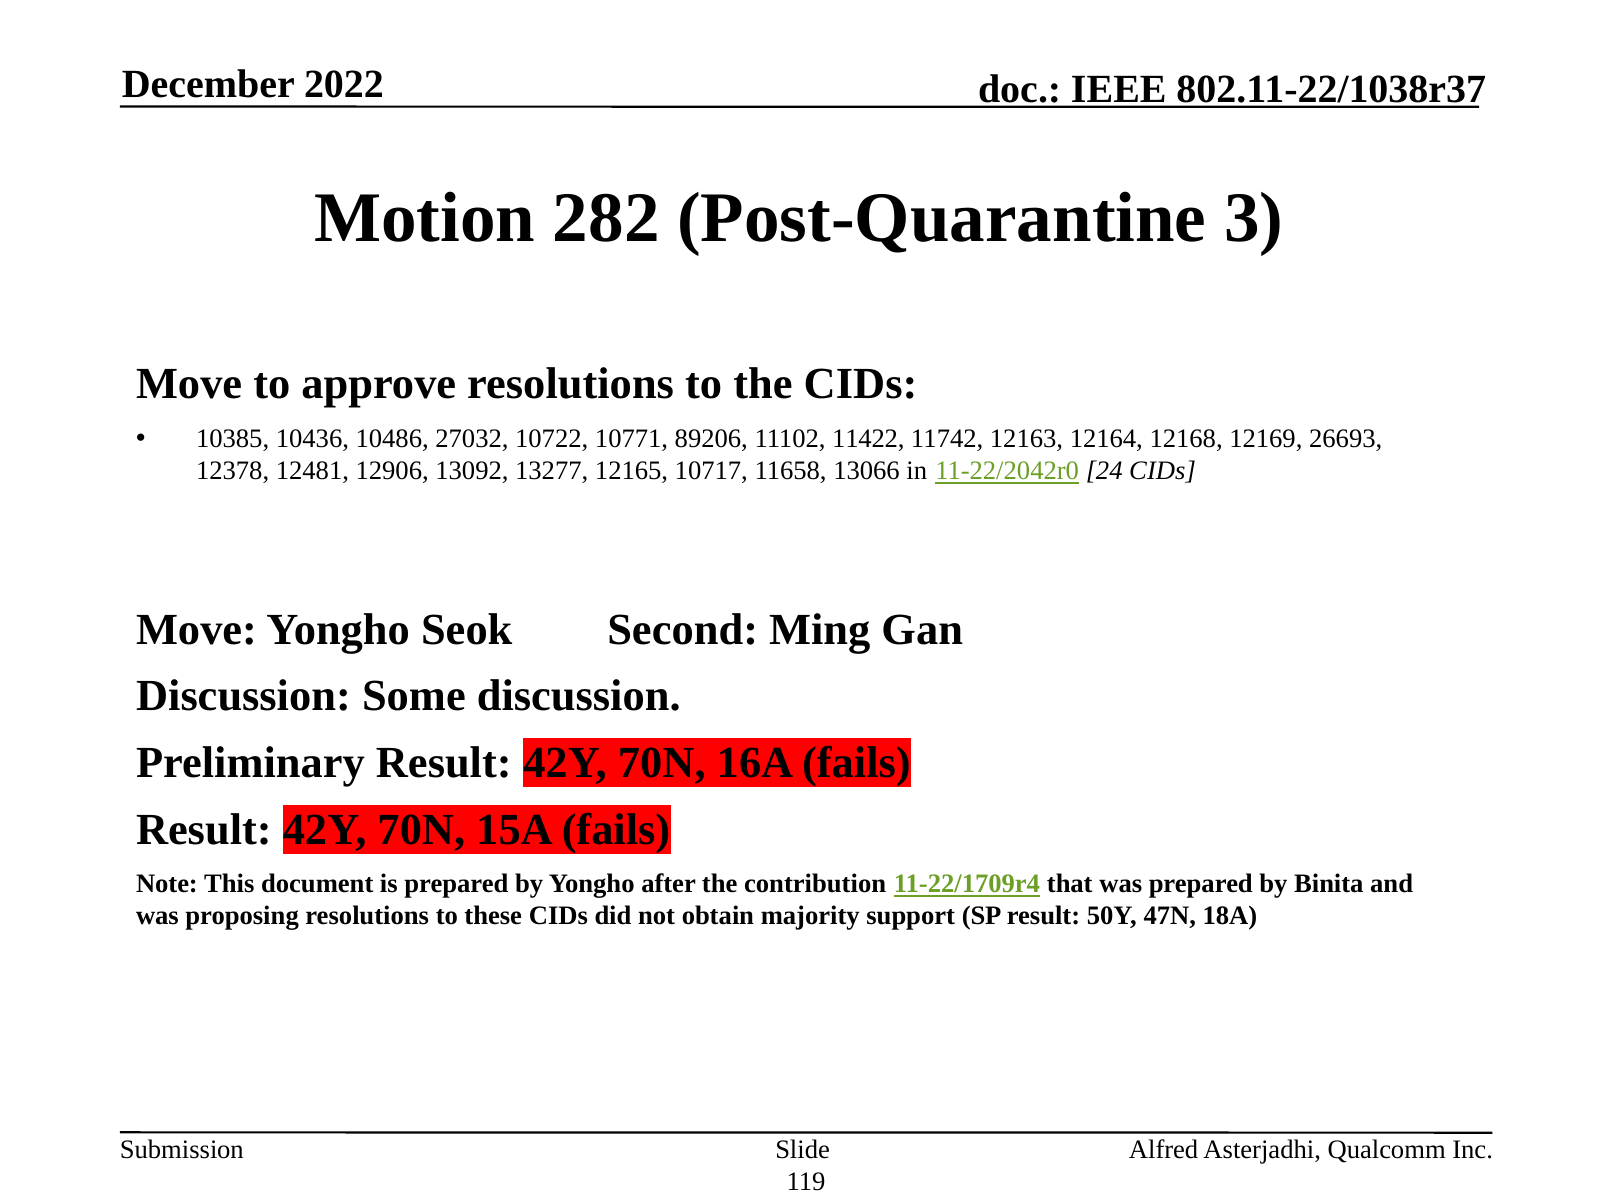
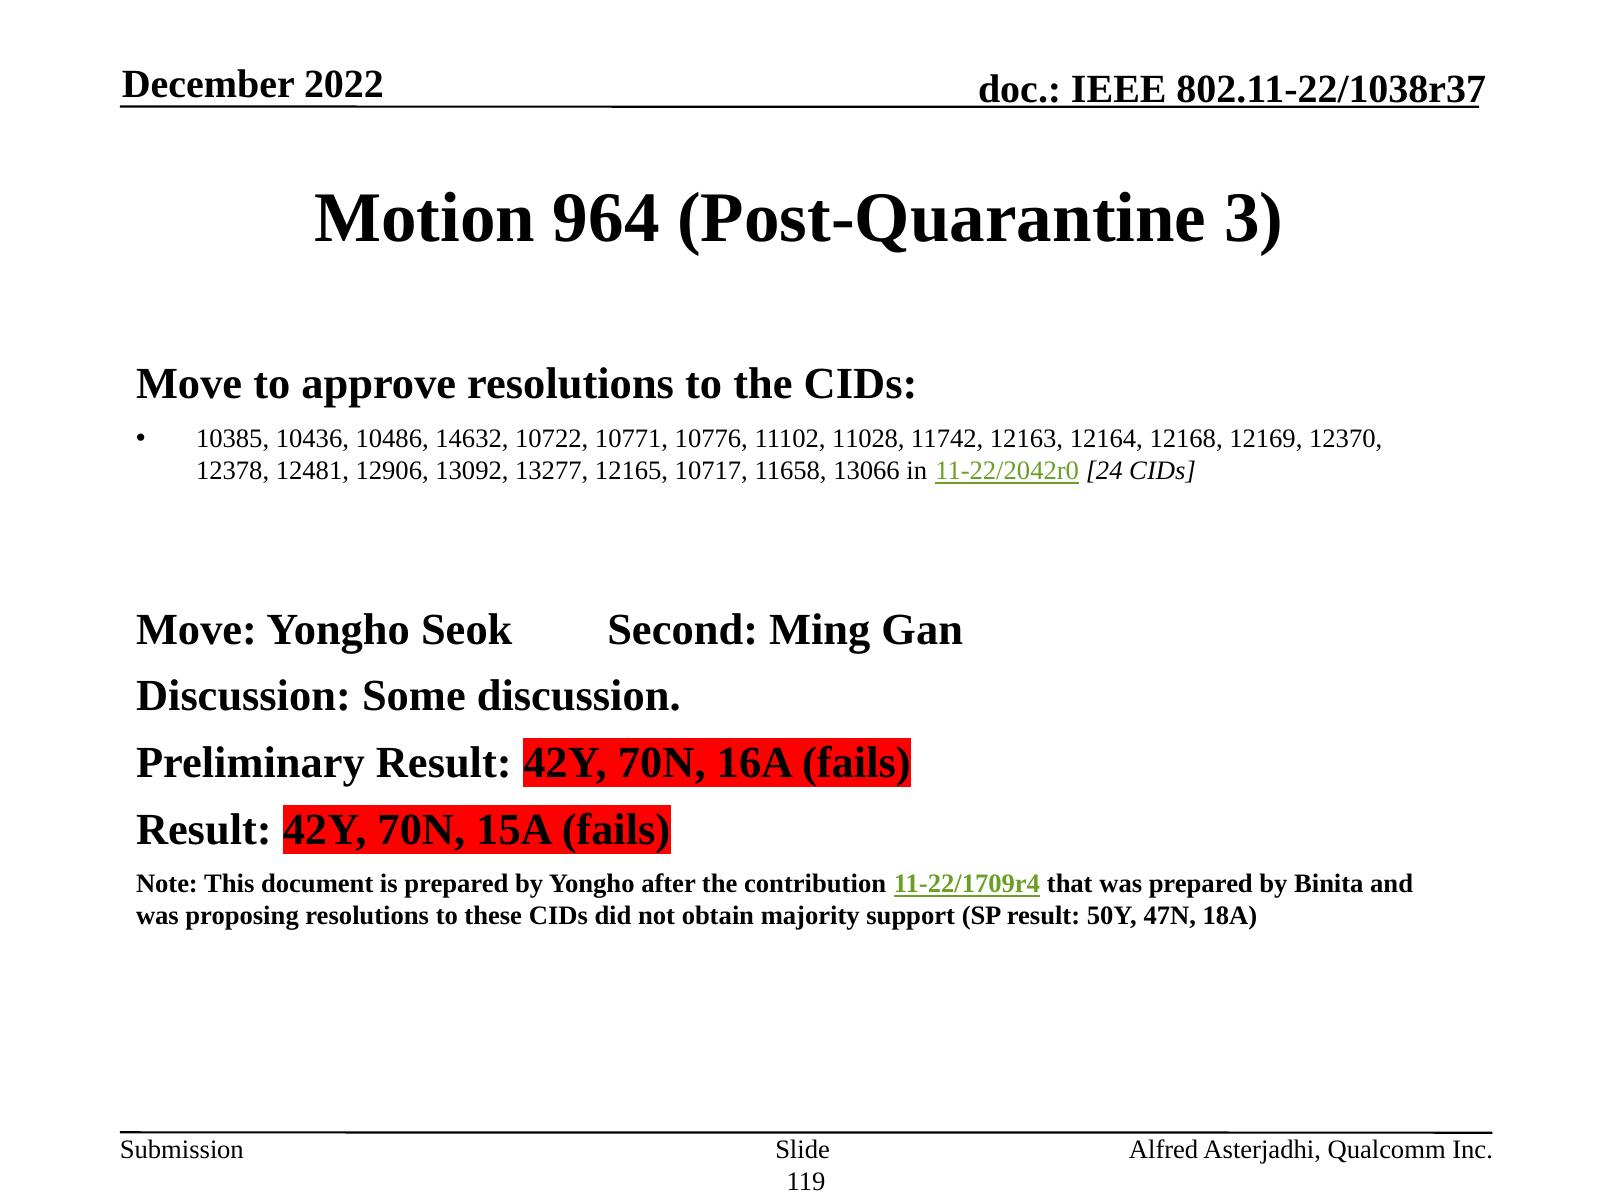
282: 282 -> 964 (606, 218)
27032: 27032 -> 14632 (472, 439)
89206: 89206 -> 10776 (711, 439)
11422: 11422 -> 11028 (868, 439)
26693: 26693 -> 12370 (1346, 439)
